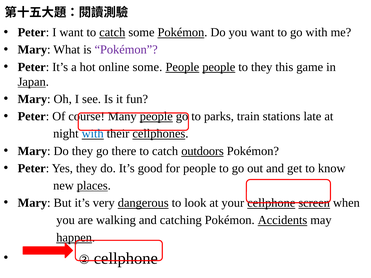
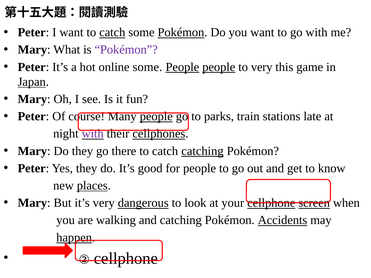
to they: they -> very (262, 67)
with colour: blue -> purple (93, 134)
catch outdoors: outdoors -> catching (202, 151)
